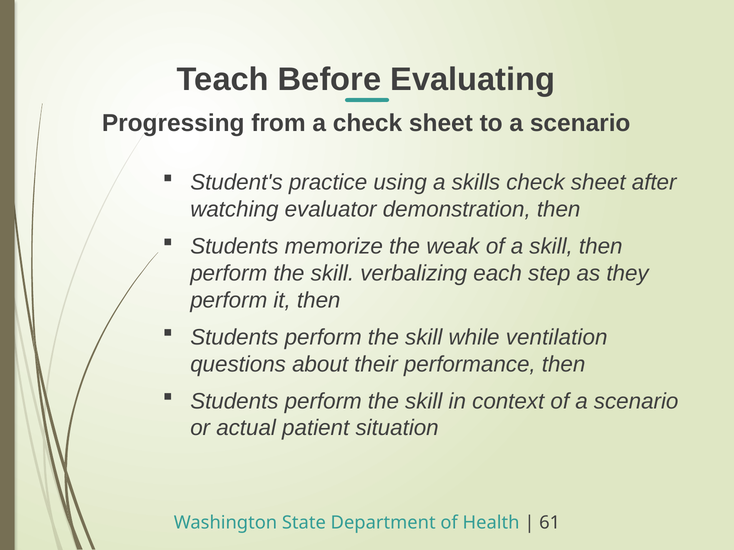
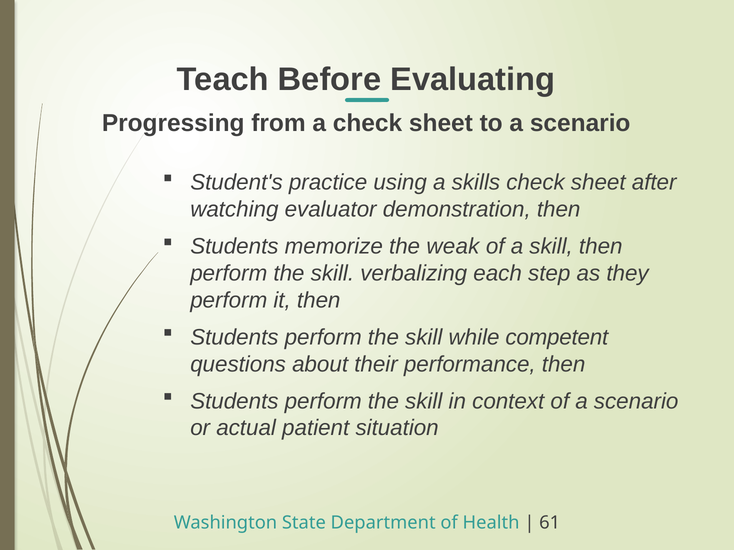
ventilation: ventilation -> competent (557, 338)
